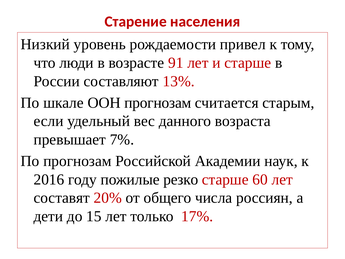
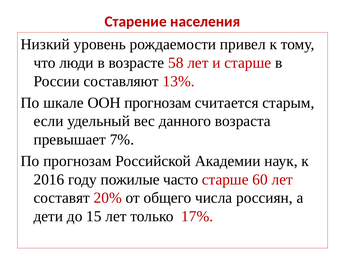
91: 91 -> 58 (176, 63)
резко: резко -> часто (181, 179)
